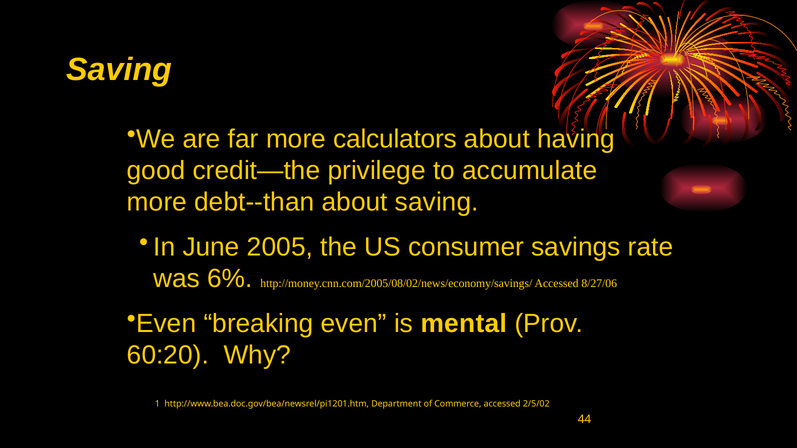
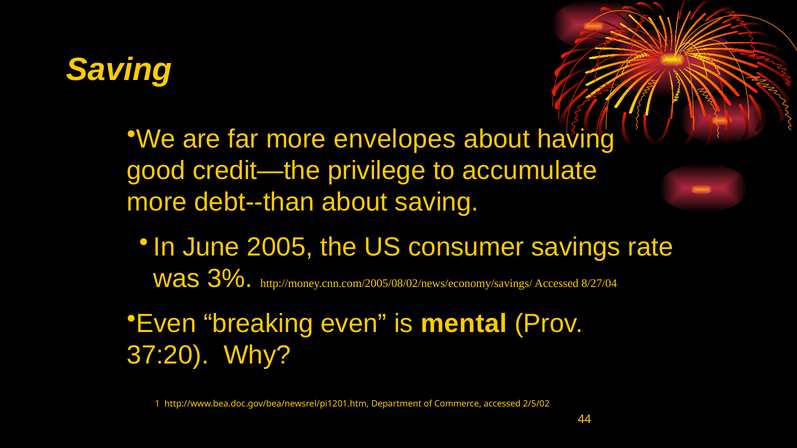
calculators: calculators -> envelopes (395, 139)
6%: 6% -> 3% (230, 279)
8/27/06: 8/27/06 -> 8/27/04 (599, 284)
60:20: 60:20 -> 37:20 (168, 355)
